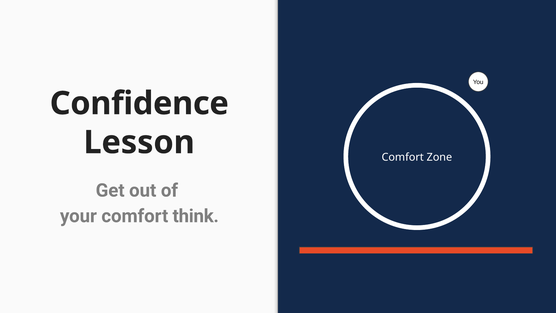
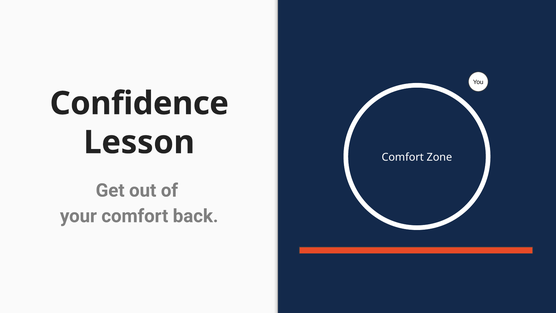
think: think -> back (196, 216)
